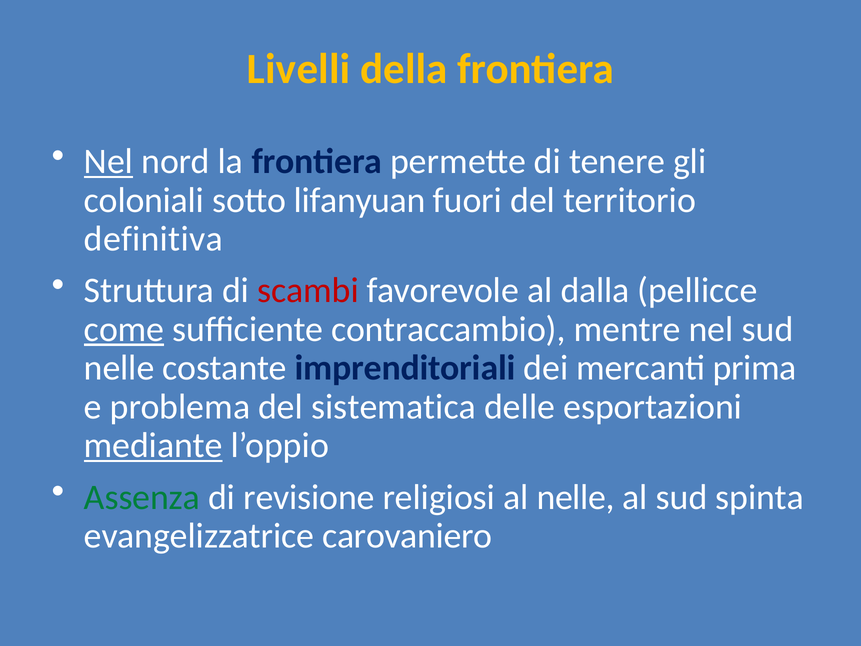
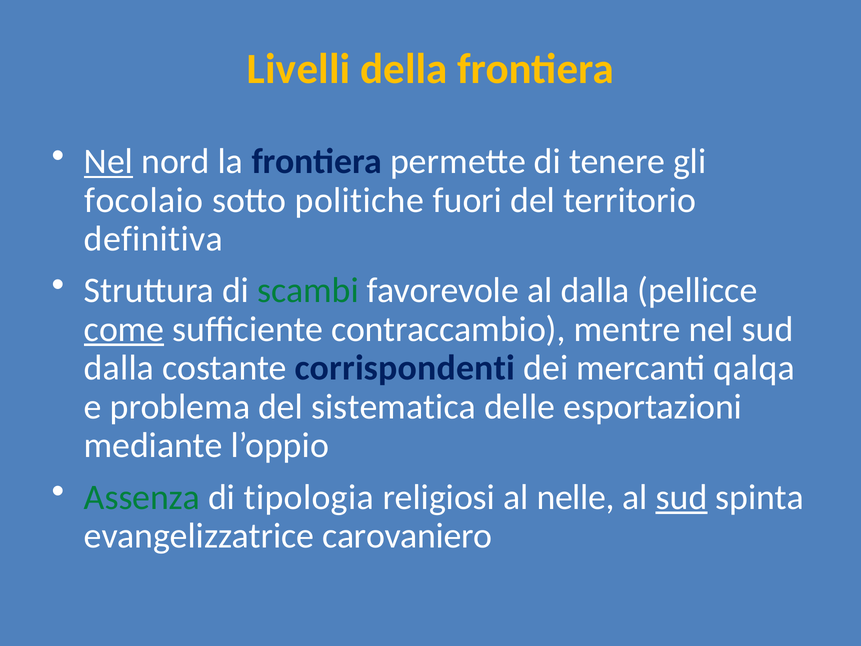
coloniali: coloniali -> focolaio (144, 200)
lifanyuan: lifanyuan -> politiche (359, 200)
scambi colour: red -> green (308, 290)
nelle: nelle -> dalla (119, 368)
imprenditoriali: imprenditoriali -> corrispondenti (405, 368)
prima: prima -> qalqa (754, 368)
mediante underline: present -> none (153, 445)
revisione: revisione -> tipologia (309, 497)
sud underline: none -> present (682, 497)
